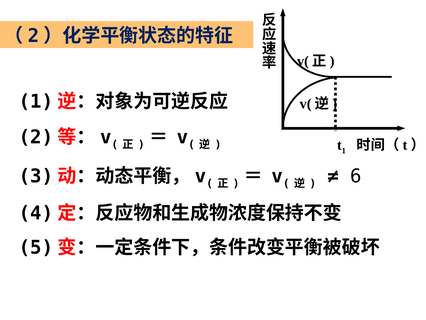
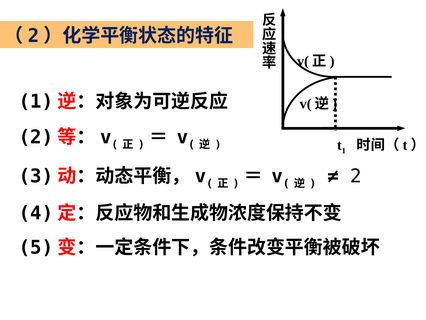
6: 6 -> 2 (356, 176)
